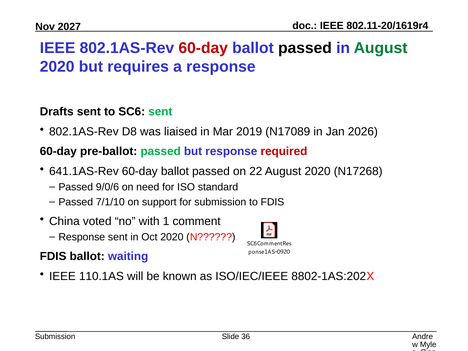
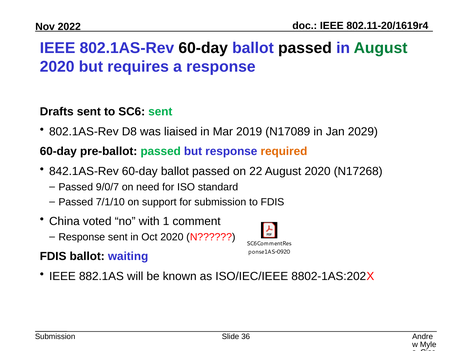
2027: 2027 -> 2022 (69, 27)
60-day colour: red -> black (203, 48)
2026: 2026 -> 2029 (363, 131)
required colour: red -> orange (284, 151)
641.1AS-Rev: 641.1AS-Rev -> 842.1AS-Rev (84, 171)
9/0/6: 9/0/6 -> 9/0/7 (107, 187)
110.1AS: 110.1AS -> 882.1AS (101, 276)
